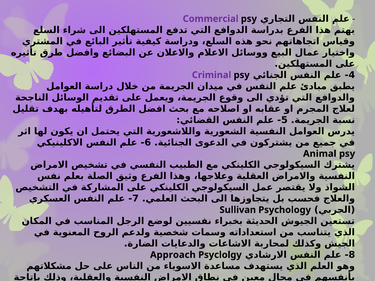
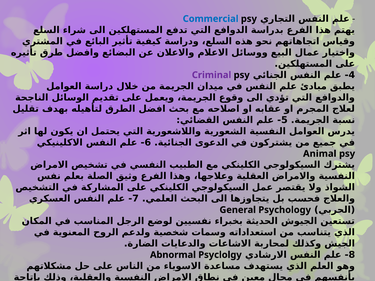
Commercial colour: purple -> blue (211, 19)
Sullivan: Sullivan -> General (238, 210)
Approach: Approach -> Abnormal (173, 255)
